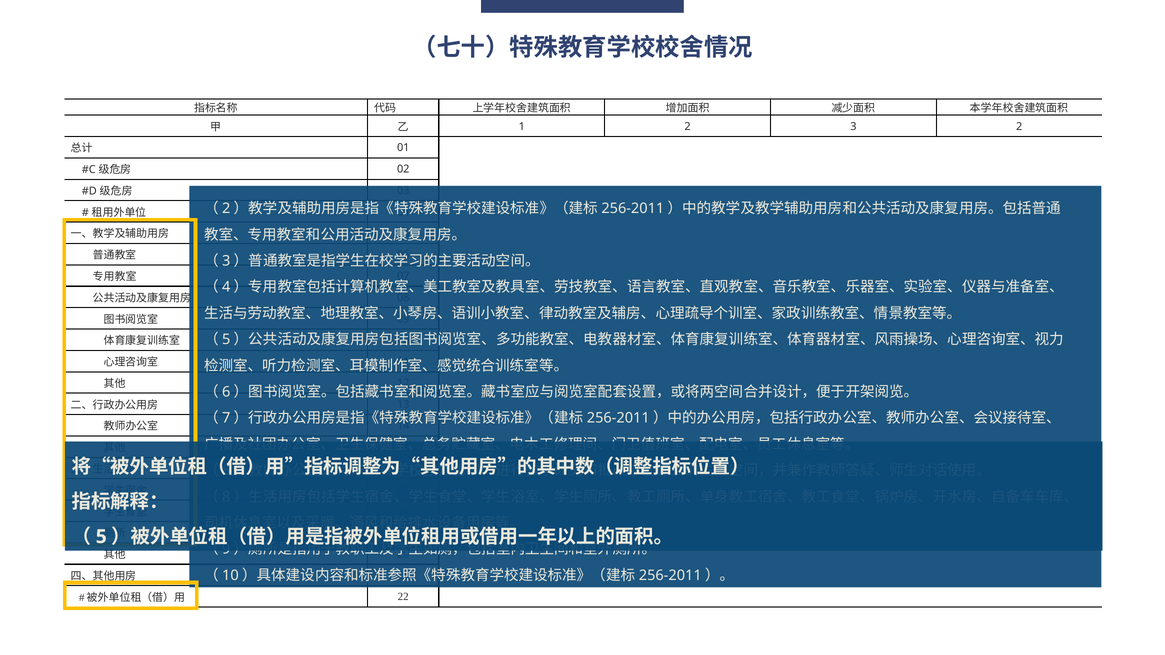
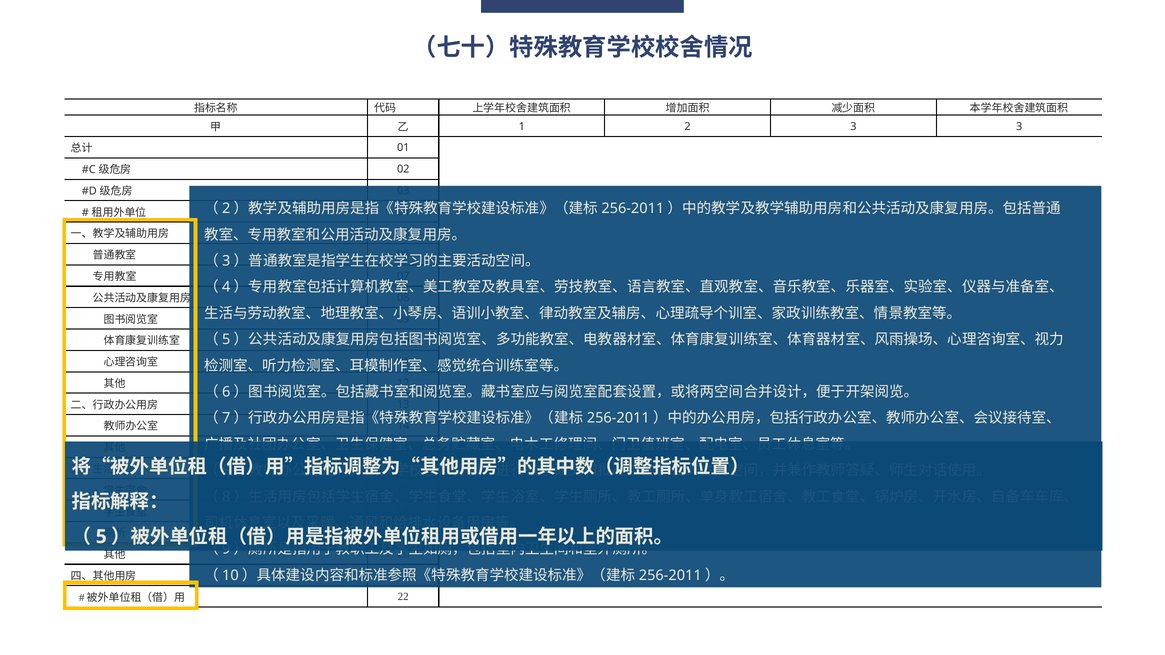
3 2: 2 -> 3 (1019, 127)
